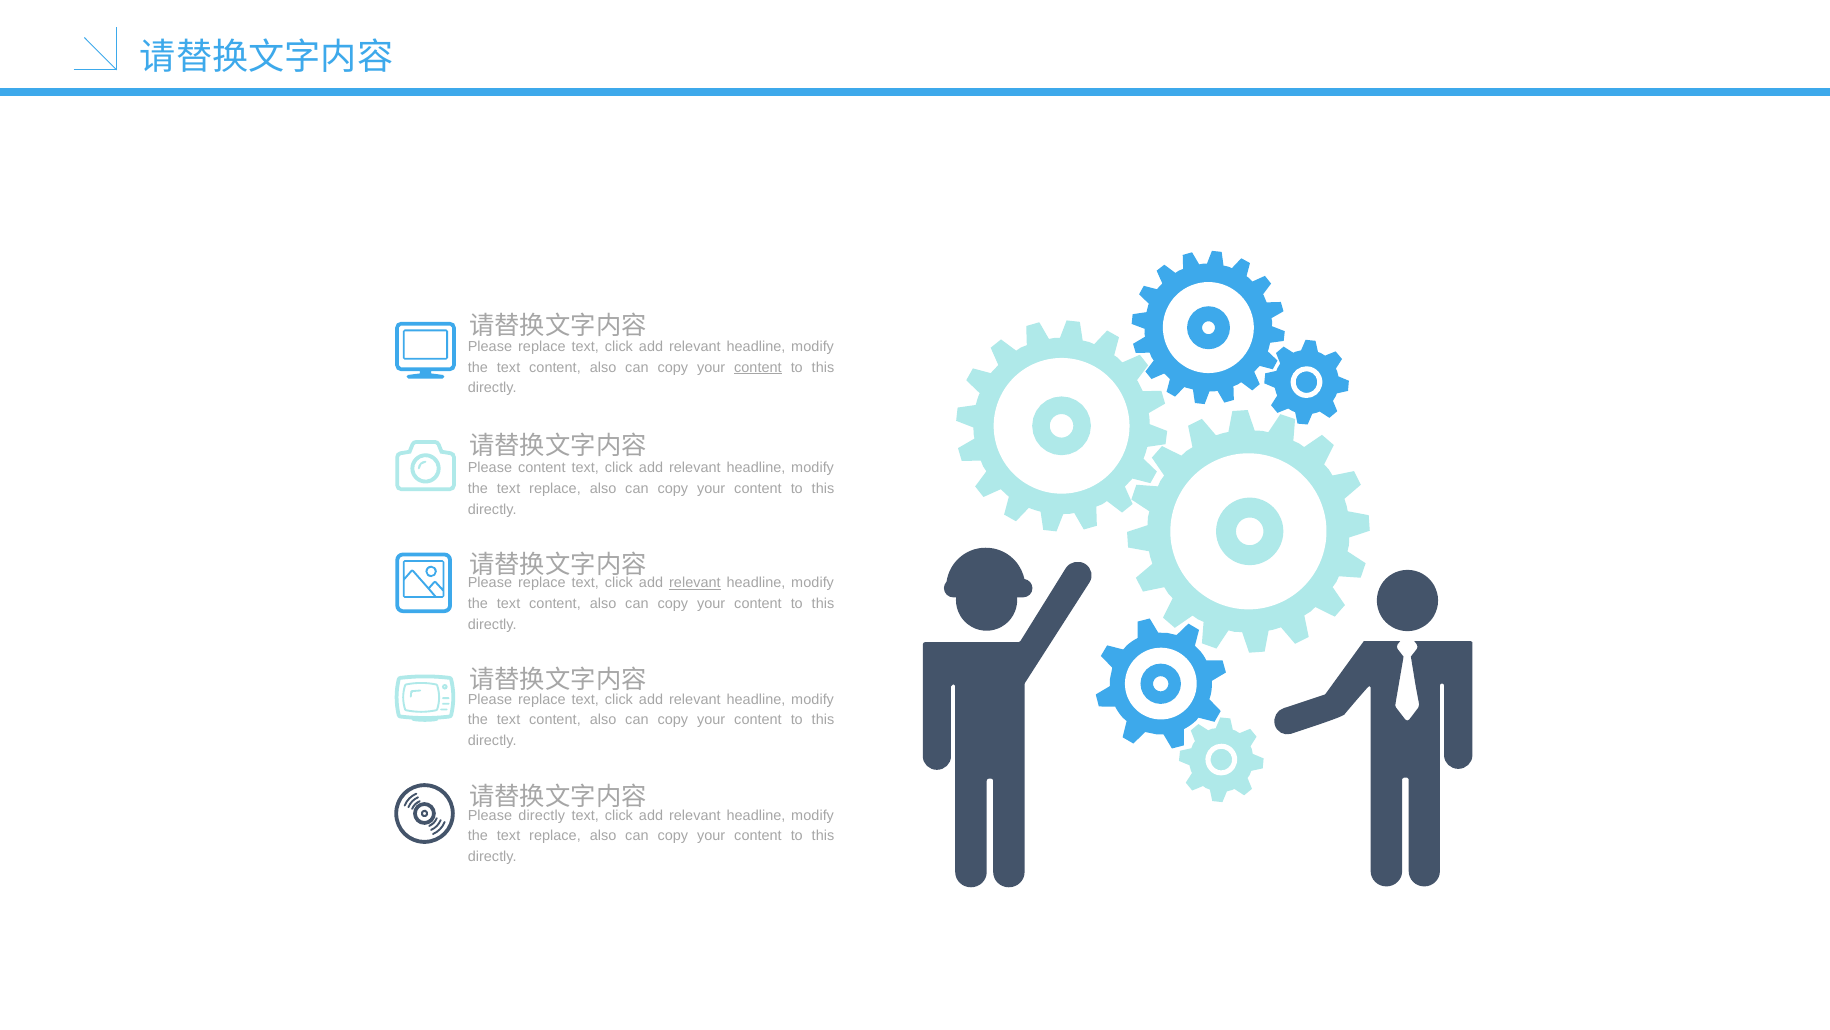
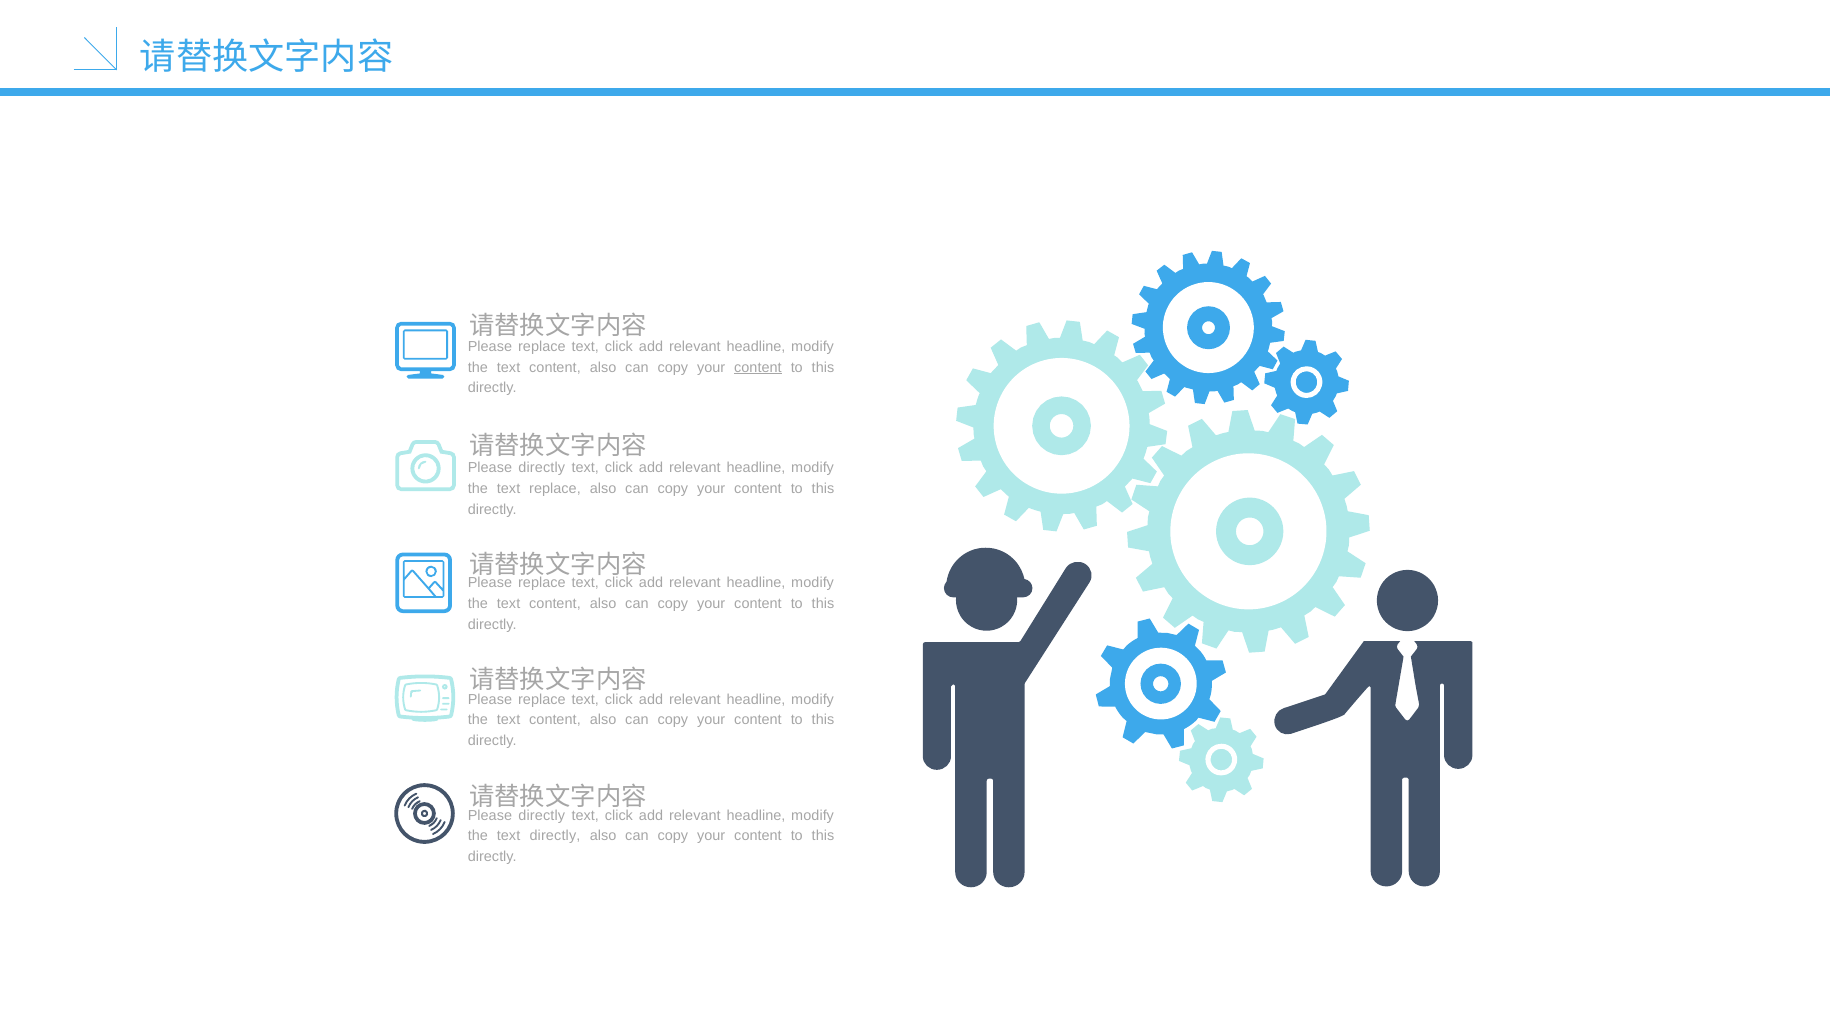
content: content -> directly (542, 468)
relevant underline: present -> none (695, 582)
replace: replace -> directly (555, 836)
